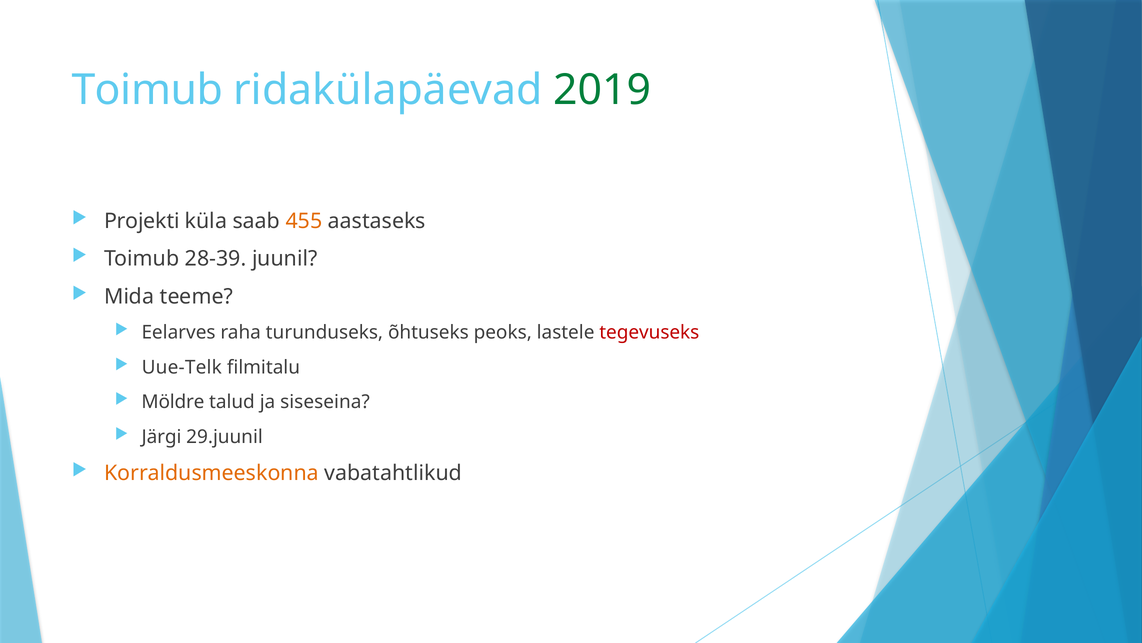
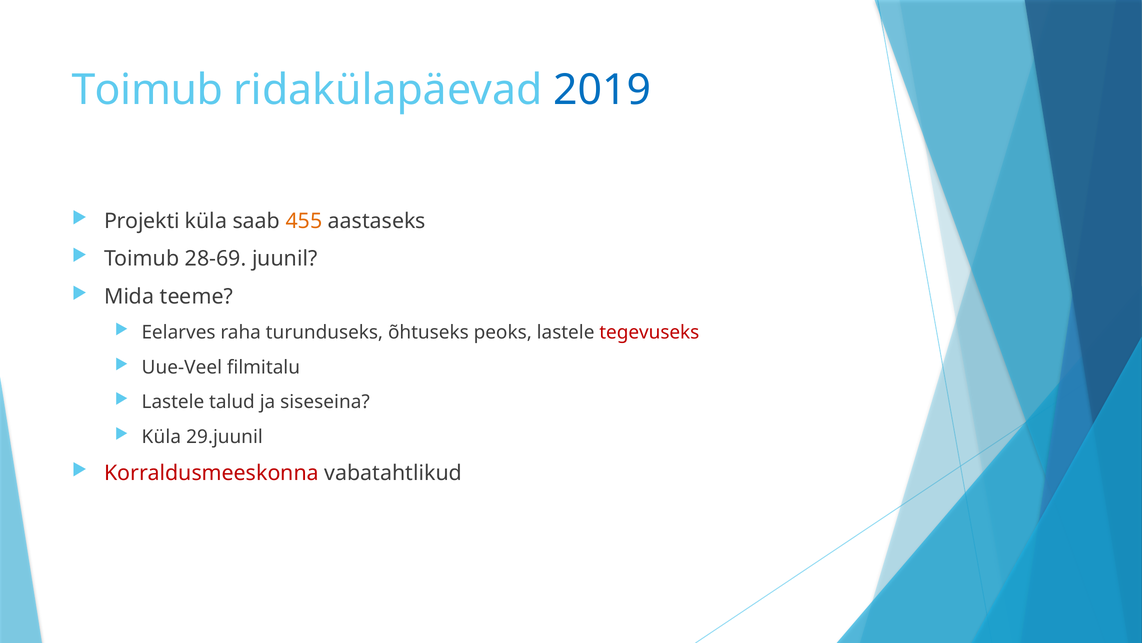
2019 colour: green -> blue (602, 90)
28-39: 28-39 -> 28-69 (216, 259)
Uue-Telk: Uue-Telk -> Uue-Veel (182, 367)
Möldre: Möldre -> Lastele (173, 402)
Järgi: Järgi -> Küla (161, 436)
Korraldusmeeskonna colour: orange -> red (211, 473)
